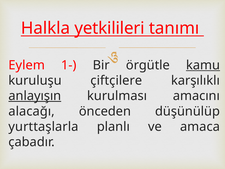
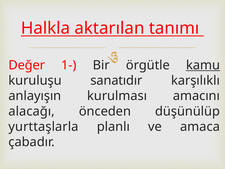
yetkilileri: yetkilileri -> aktarılan (109, 28)
Eylem: Eylem -> Değer (27, 65)
çiftçilere: çiftçilere -> sanatıdır (116, 80)
anlayışın underline: present -> none (35, 96)
